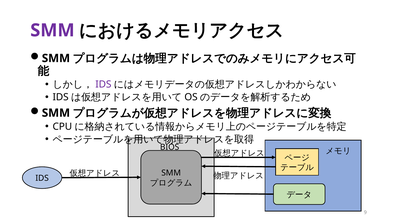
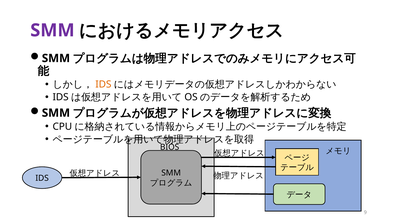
IDS colour: purple -> orange (103, 85)
